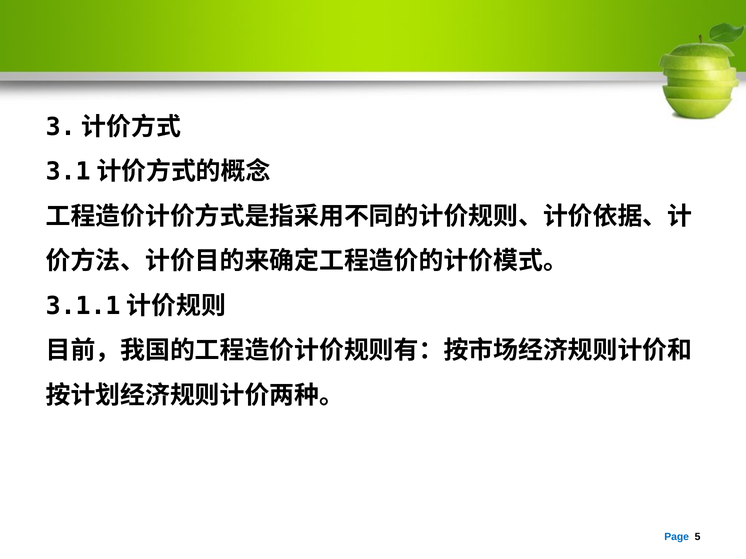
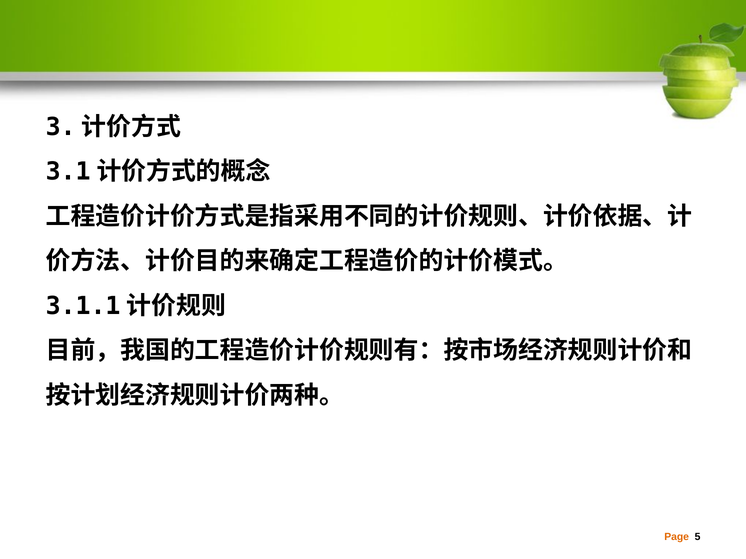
Page colour: blue -> orange (677, 537)
